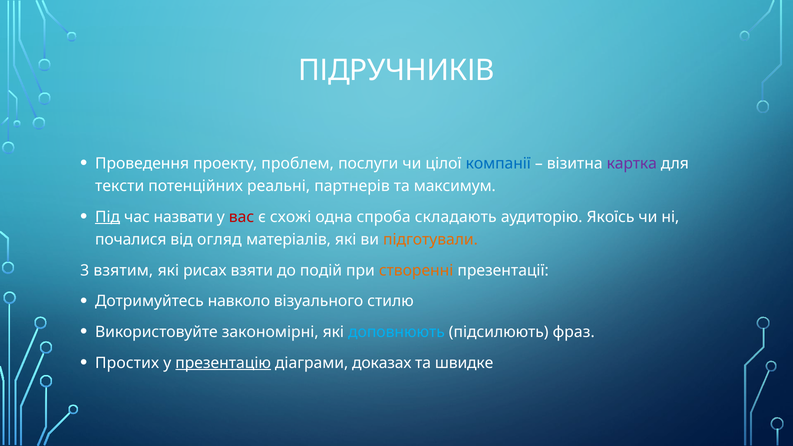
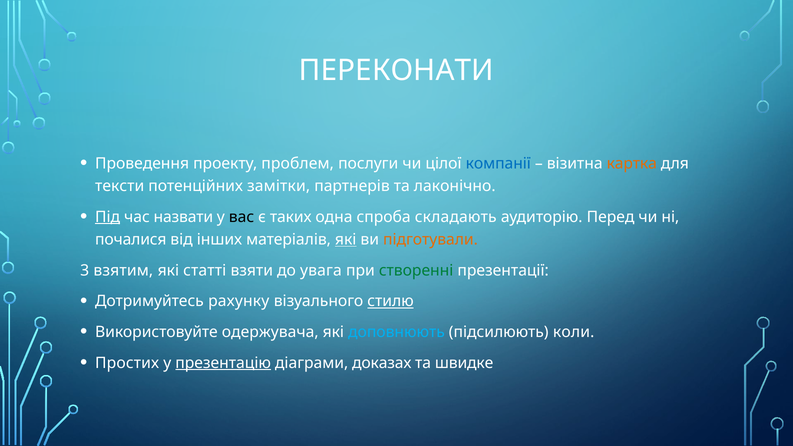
ПІДРУЧНИКІВ: ПІДРУЧНИКІВ -> ПЕРЕКОНАТИ (396, 70)
картка colour: purple -> orange (632, 164)
реальні: реальні -> замітки (279, 186)
максимум: максимум -> лаконічно (455, 186)
вас colour: red -> black (241, 217)
схожі: схожі -> таких (291, 217)
Якоїсь: Якоїсь -> Перед (611, 217)
огляд: огляд -> інших (219, 240)
які underline: none -> present (346, 240)
рисах: рисах -> статті (205, 270)
подій: подій -> увага (321, 270)
створенні colour: orange -> green (416, 270)
навколо: навколо -> рахунку (239, 301)
стилю underline: none -> present (391, 301)
закономірні: закономірні -> одержувача (270, 332)
фраз: фраз -> коли (574, 332)
